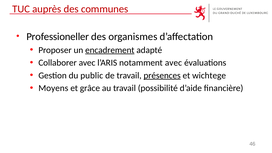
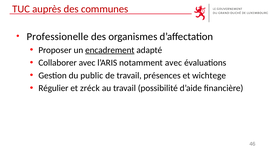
Professioneller: Professioneller -> Professionelle (58, 37)
présences underline: present -> none (162, 75)
Moyens: Moyens -> Régulier (53, 88)
grâce: grâce -> zréck (90, 88)
